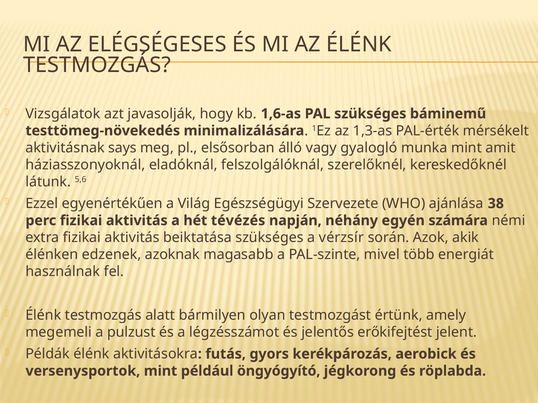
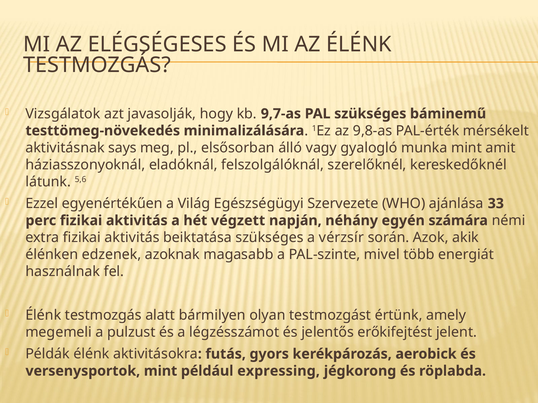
1,6-as: 1,6-as -> 9,7-as (281, 114)
1,3-as: 1,3-as -> 9,8-as (373, 131)
38: 38 -> 33 (496, 204)
tévézés: tévézés -> végzett (238, 221)
öngyógyító: öngyógyító -> expressing (279, 371)
